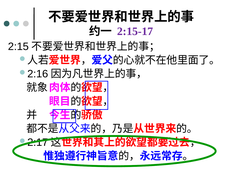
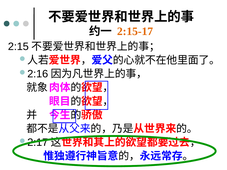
2:15-17 colour: purple -> orange (135, 31)
